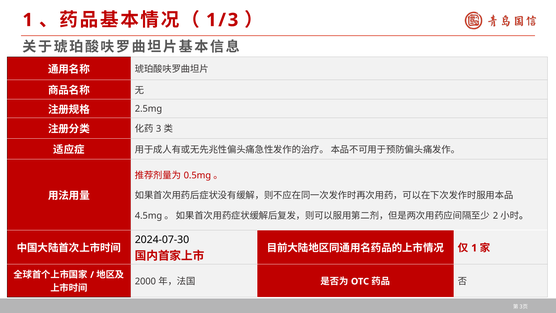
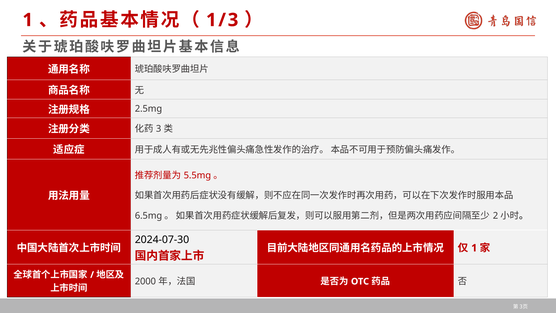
0.5mg: 0.5mg -> 5.5mg (197, 175)
4.5mg: 4.5mg -> 6.5mg (149, 215)
